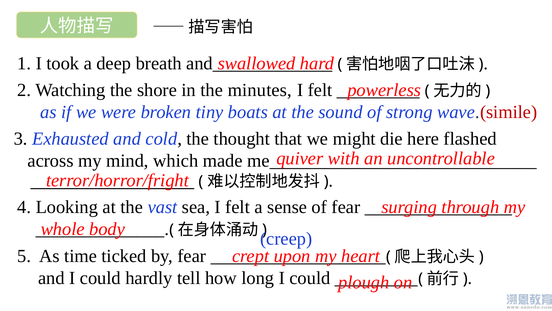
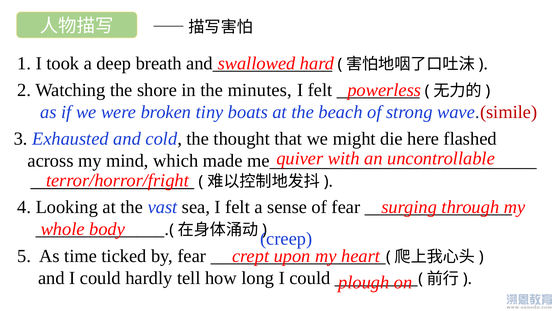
sound: sound -> beach (341, 112)
